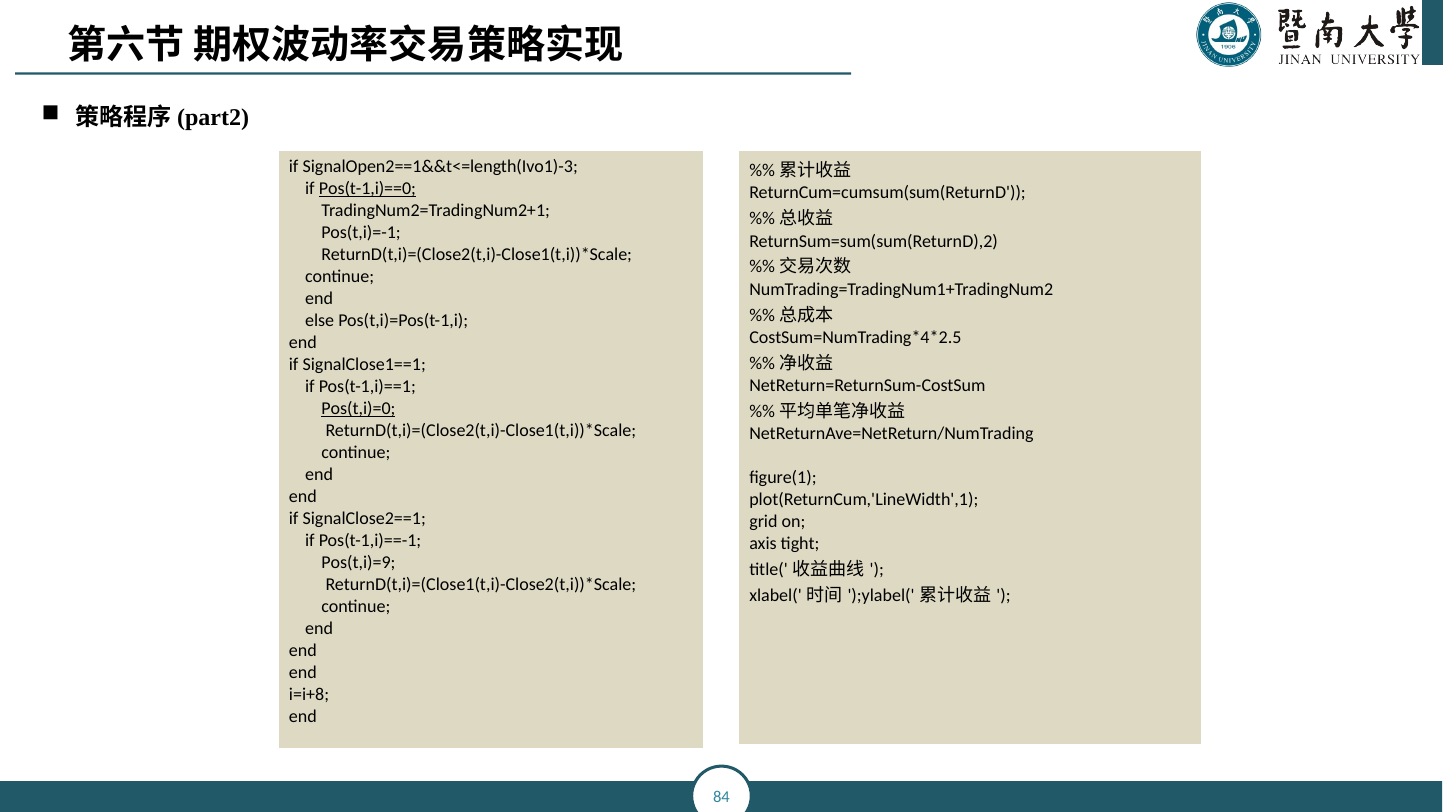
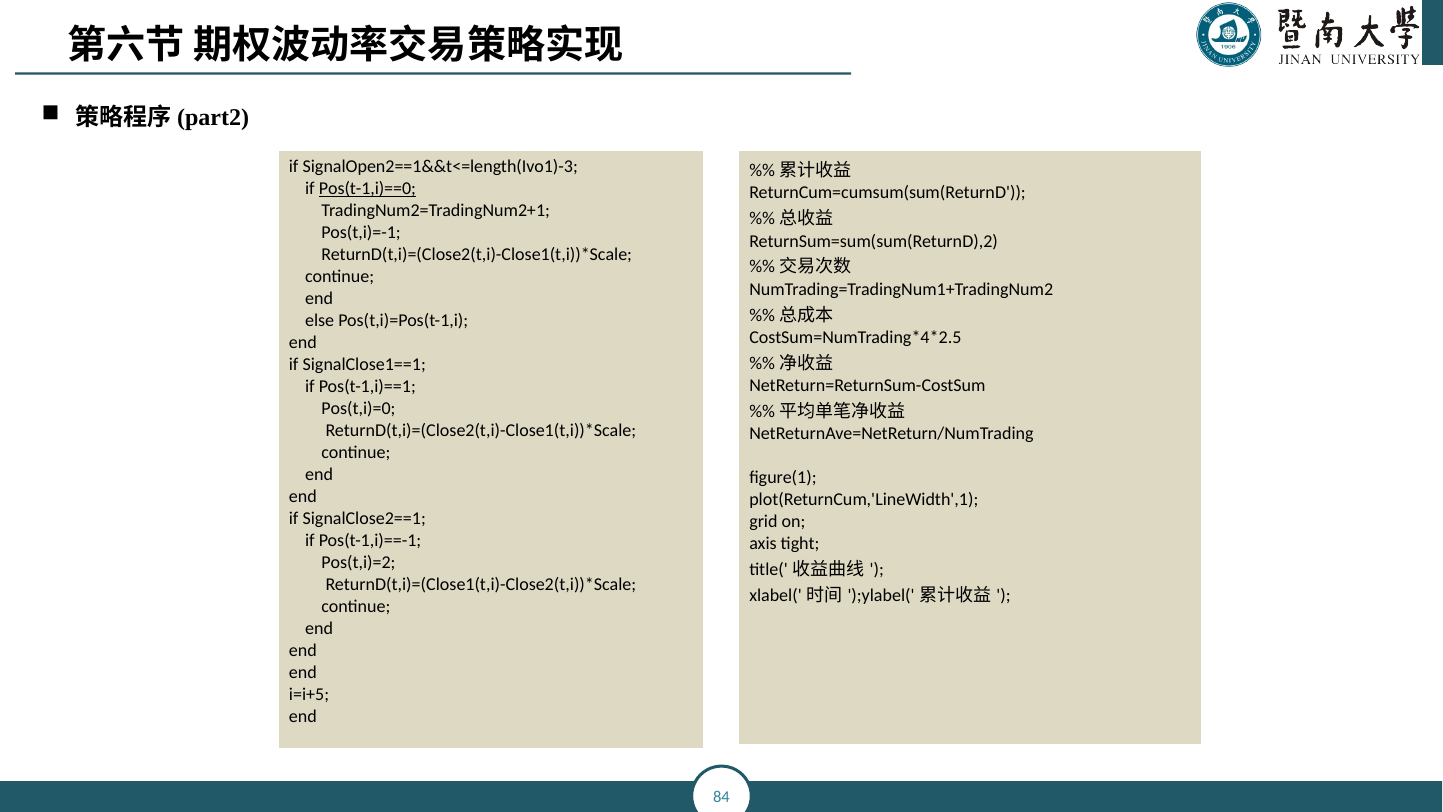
Pos(t,i)=0 underline: present -> none (358, 409)
Pos(t,i)=9: Pos(t,i)=9 -> Pos(t,i)=2 (358, 563)
i=i+8: i=i+8 -> i=i+5 (309, 695)
